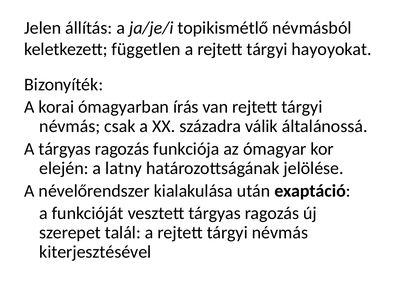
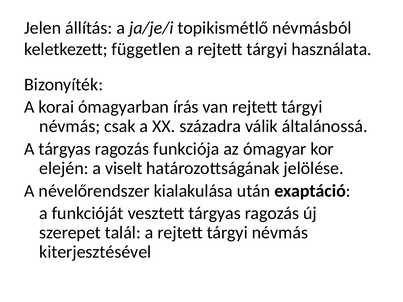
hayoyokat: hayoyokat -> használata (332, 49)
latny: latny -> viselt (124, 168)
